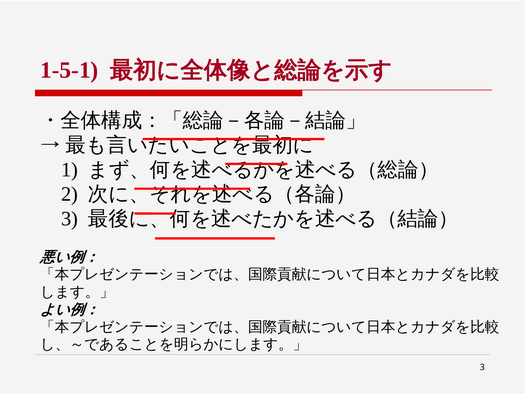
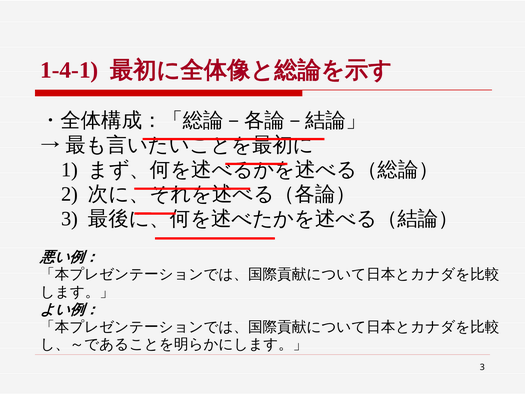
1-5-1: 1-5-1 -> 1-4-1 (69, 70)
